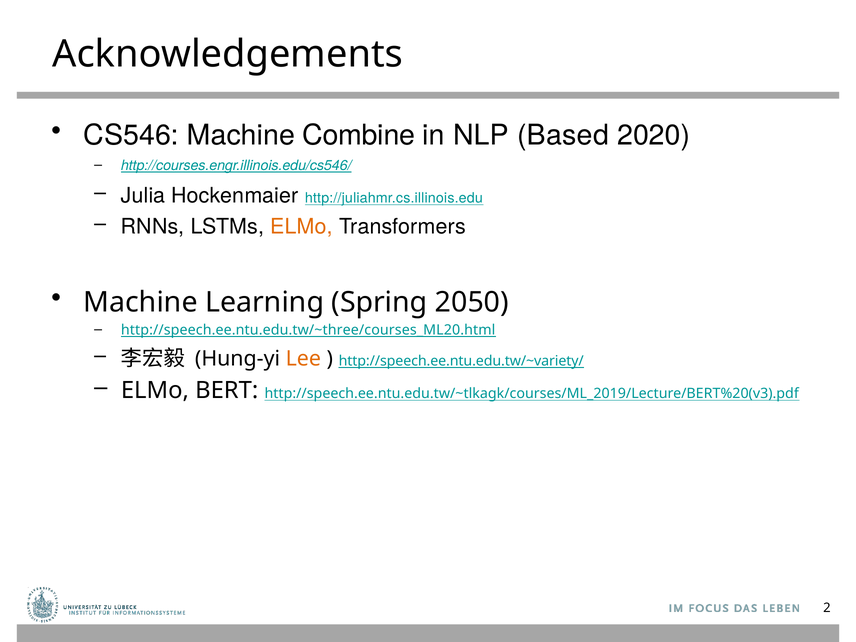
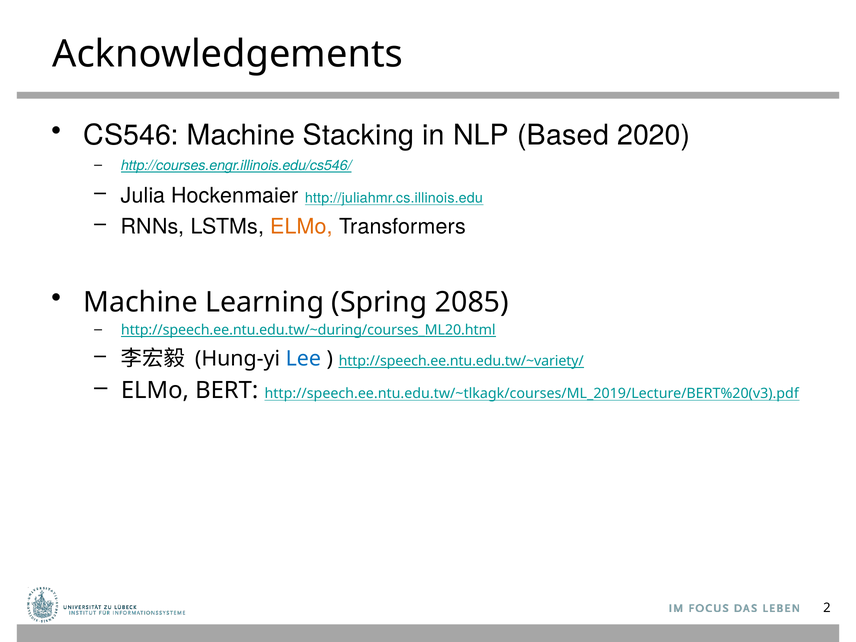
Combine: Combine -> Stacking (358, 135)
2050: 2050 -> 2085 (472, 303)
http://speech.ee.ntu.edu.tw/~three/courses_ML20.html: http://speech.ee.ntu.edu.tw/~three/courses_ML20.html -> http://speech.ee.ntu.edu.tw/~during/courses_ML20.html (308, 330)
Lee colour: orange -> blue (303, 359)
